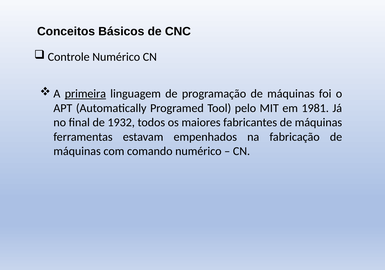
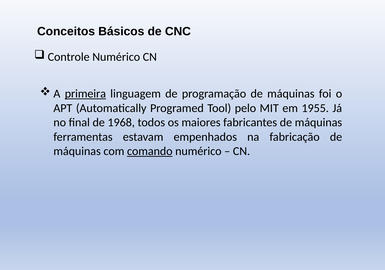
1981: 1981 -> 1955 (315, 108)
1932: 1932 -> 1968 (121, 122)
comando underline: none -> present (150, 151)
